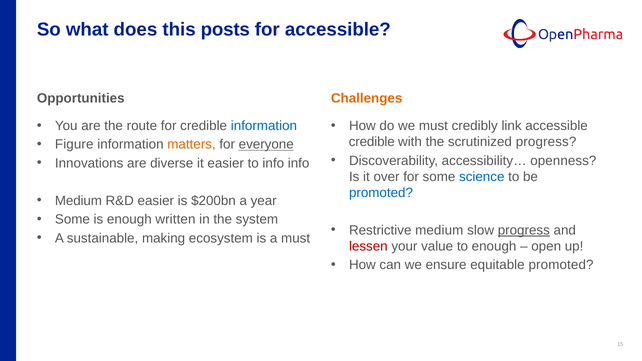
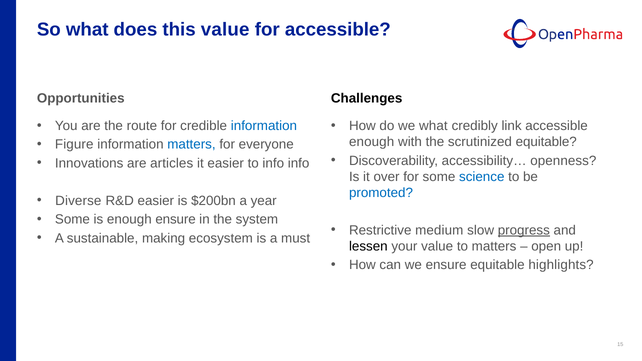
this posts: posts -> value (225, 29)
Challenges colour: orange -> black (367, 99)
we must: must -> what (433, 126)
credible: credible -> enough (372, 142)
scrutinized progress: progress -> equitable (546, 142)
matters colour: orange -> blue (191, 145)
everyone underline: present -> none (266, 145)
diverse: diverse -> articles (172, 163)
Medium: Medium -> Diverse (78, 201)
enough written: written -> ensure (176, 220)
lessen colour: red -> black (368, 246)
to enough: enough -> matters (494, 246)
equitable promoted: promoted -> highlights (561, 265)
